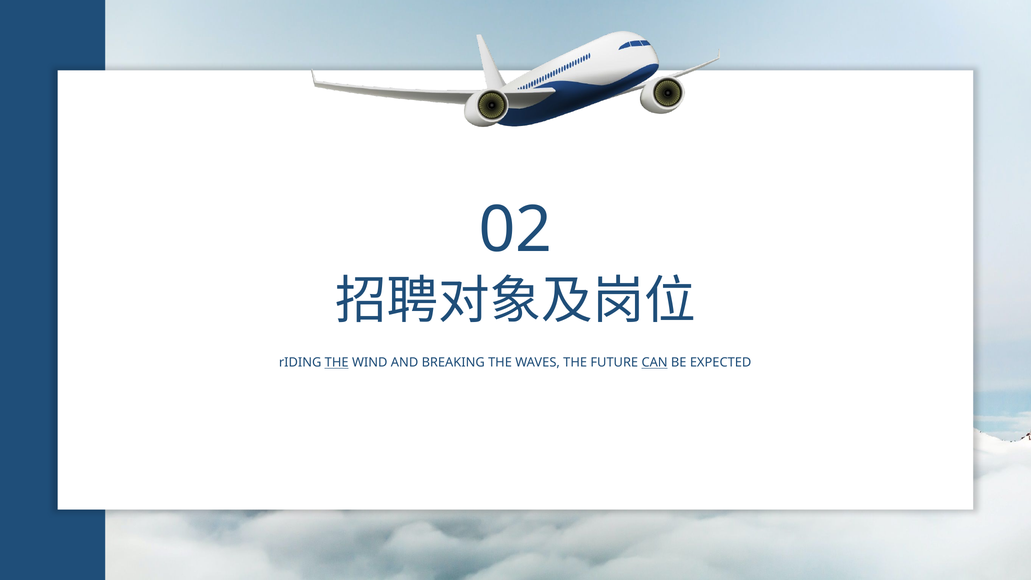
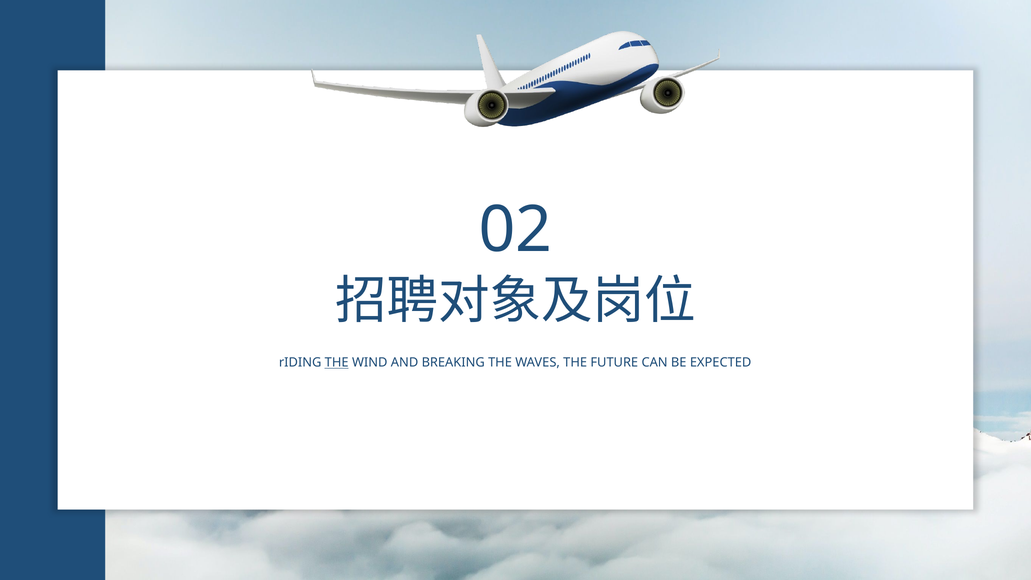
CAN underline: present -> none (655, 363)
